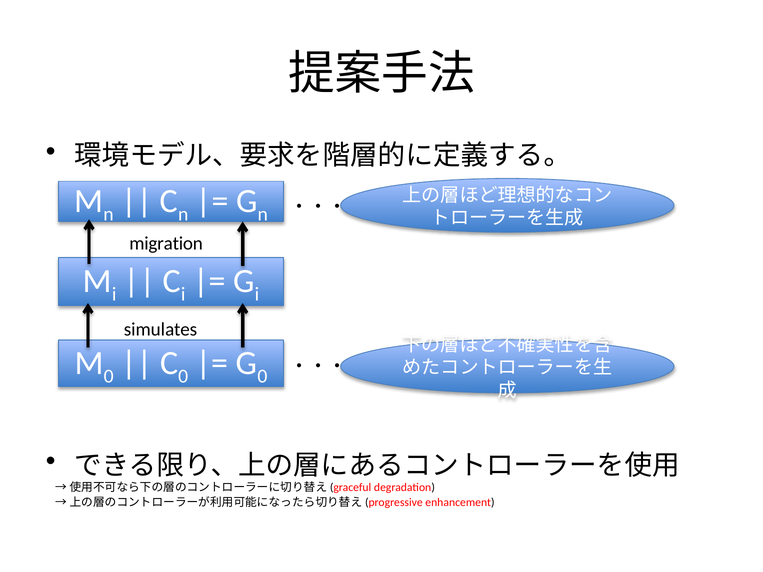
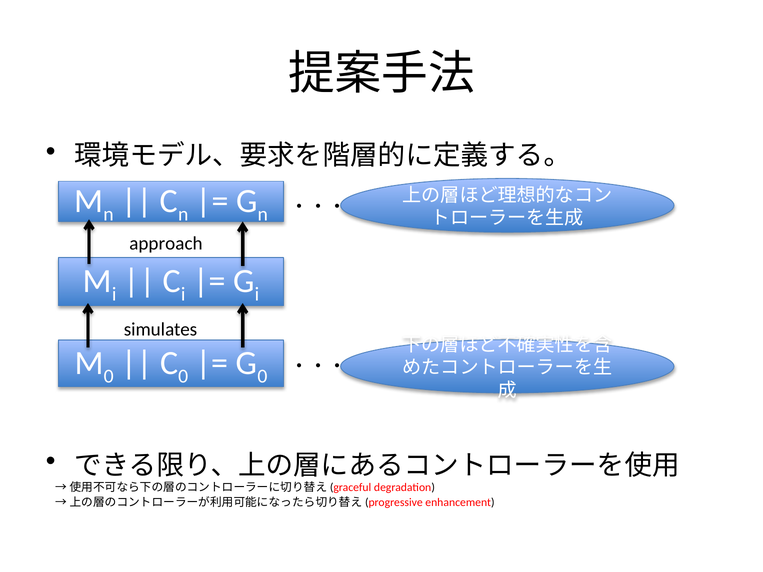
migration: migration -> approach (166, 243)
